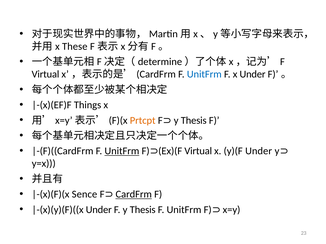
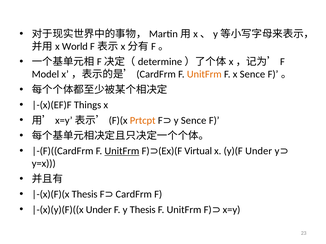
These: These -> World (75, 47)
Virtual: Virtual -> Model (45, 74)
UnitFrm colour: blue -> orange (204, 74)
x Under: Under -> Sence (252, 74)
Thesis: Thesis -> Sence (194, 121)
Sence: Sence -> Thesis (85, 195)
CardFrm underline: present -> none (134, 195)
